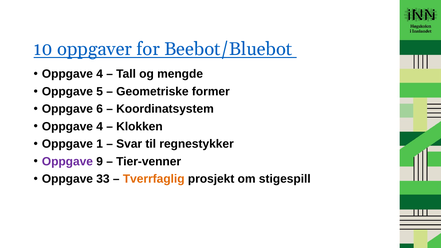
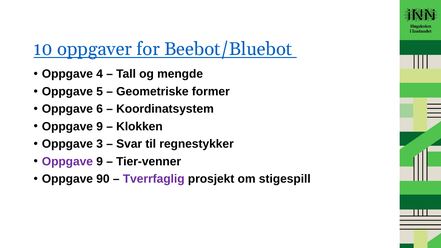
4: 4 -> 9 (100, 127)
1: 1 -> 3 (100, 144)
33: 33 -> 90 (103, 179)
Tverrfaglig colour: orange -> purple (154, 179)
